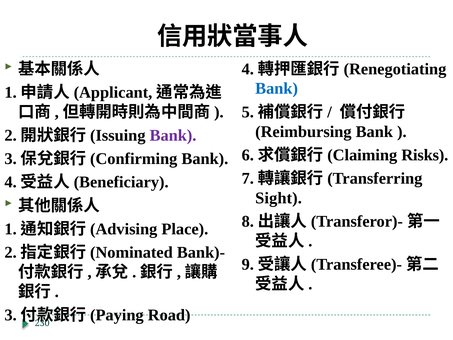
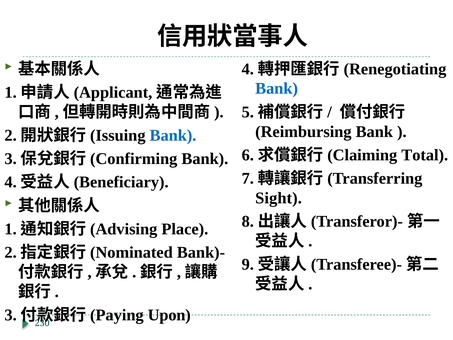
Bank colour: purple -> blue (173, 135)
Risks: Risks -> Total (425, 155)
Road: Road -> Upon (169, 315)
